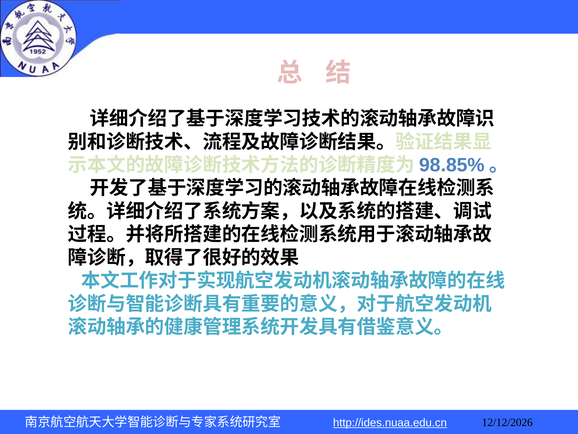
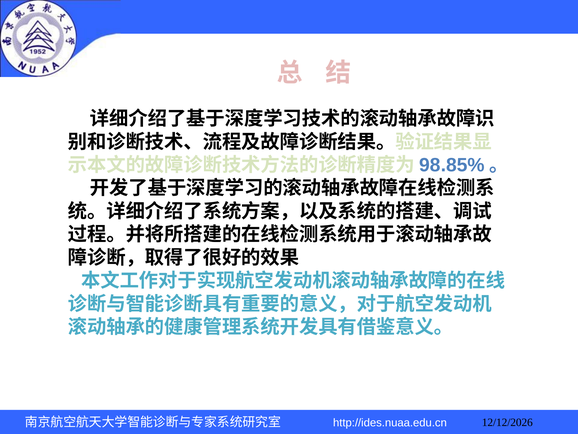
http://ides.nuaa.edu.cn underline: present -> none (390, 422)
